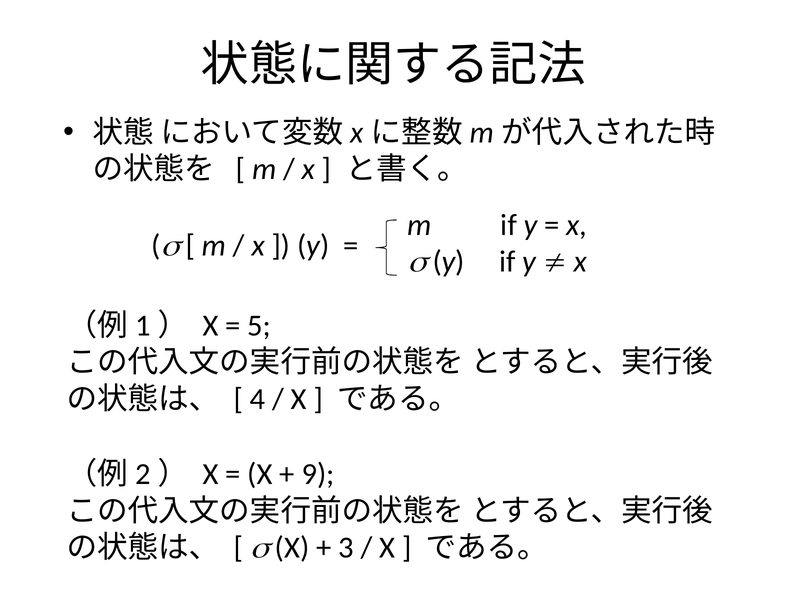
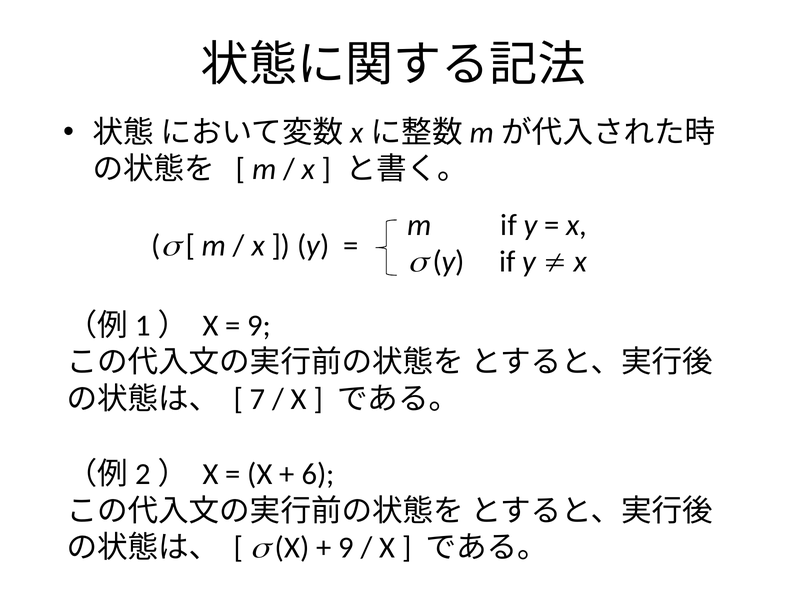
5: 5 -> 9 (259, 326)
4: 4 -> 7 (258, 399)
9: 9 -> 6 (318, 474)
3: 3 -> 9 (346, 548)
